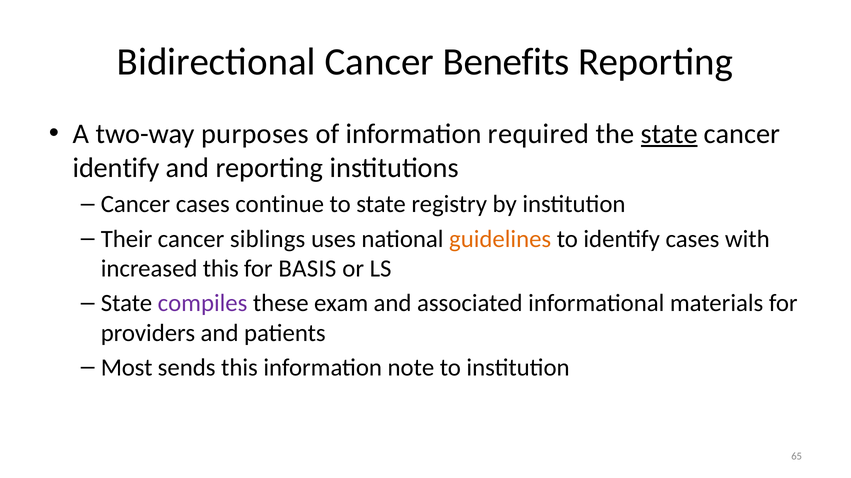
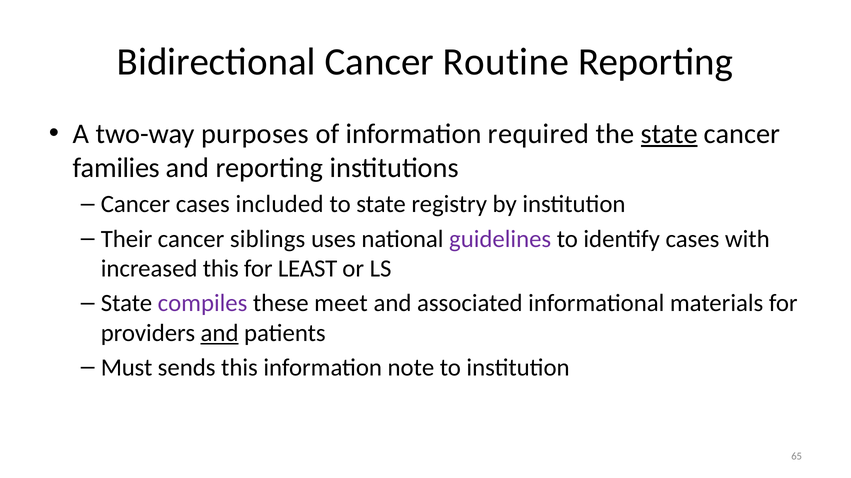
Benefits: Benefits -> Routine (506, 62)
identify: identify -> families (116, 168)
continue: continue -> included (280, 205)
guidelines colour: orange -> purple (500, 239)
BASIS: BASIS -> LEAST (308, 269)
exam: exam -> meet (341, 304)
and underline: none -> present (220, 333)
Most: Most -> Must (127, 368)
